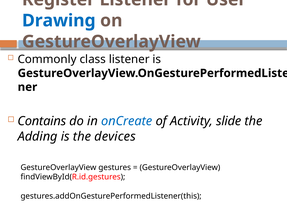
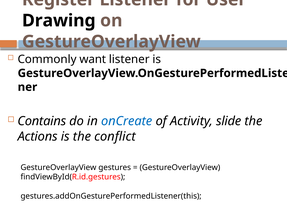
Drawing colour: blue -> black (59, 21)
class: class -> want (93, 59)
Adding: Adding -> Actions (38, 137)
devices: devices -> conflict (115, 137)
